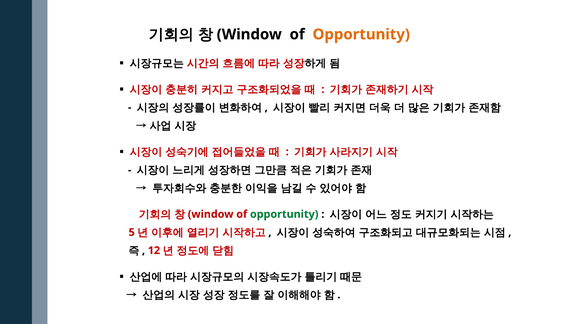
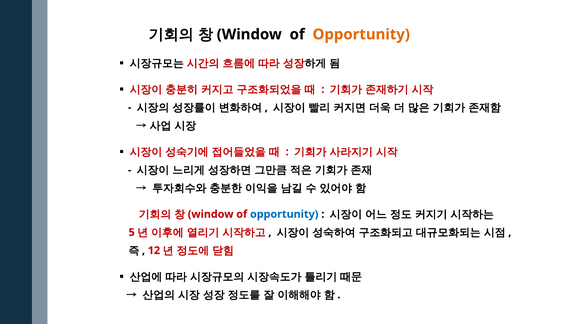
opportunity colour: green -> blue (284, 214)
